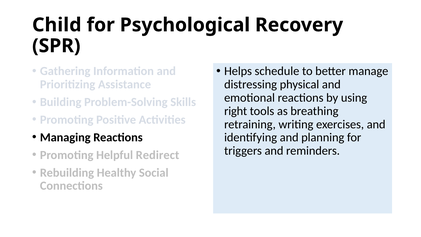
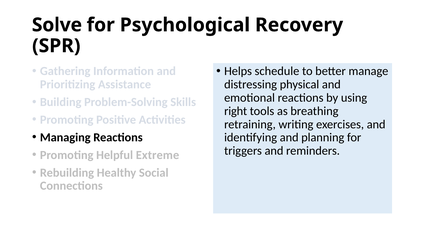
Child: Child -> Solve (57, 25)
Redirect: Redirect -> Extreme (158, 155)
